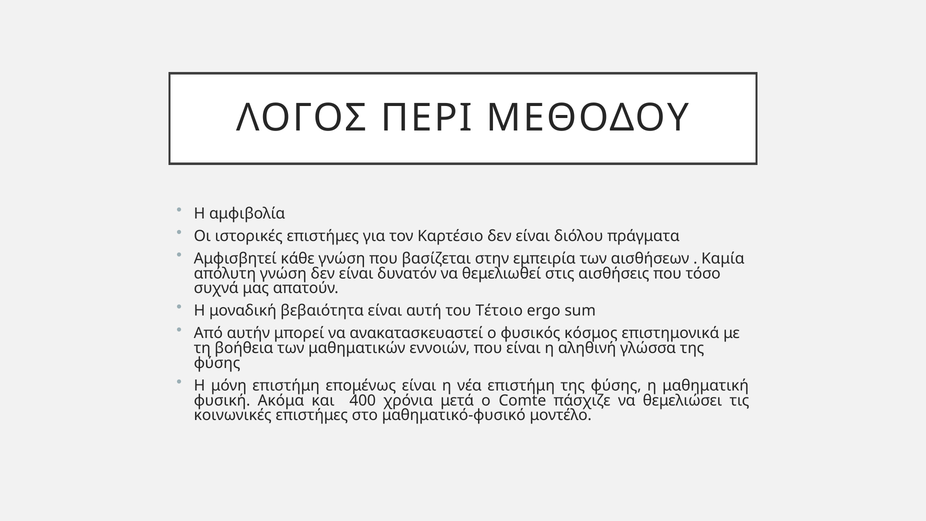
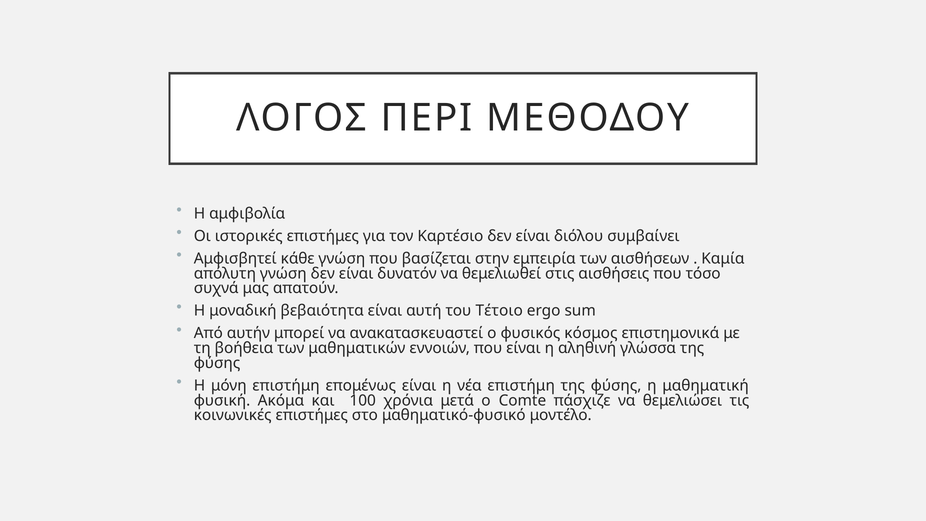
πράγματα: πράγματα -> συμβαίνει (643, 236)
400: 400 -> 100 (363, 400)
